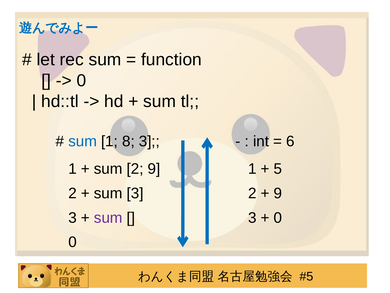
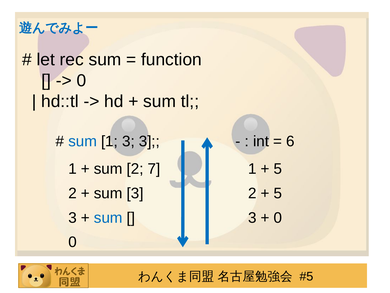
1 8: 8 -> 3 (128, 141)
2 9: 9 -> 7 (154, 169)
9: 9 -> 5 (278, 193)
sum colour: purple -> blue (108, 217)
